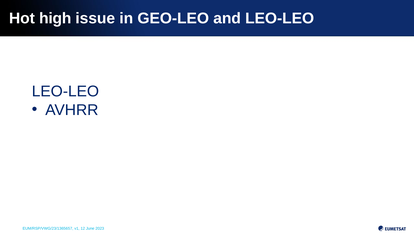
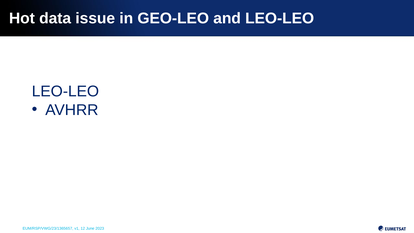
high: high -> data (55, 18)
